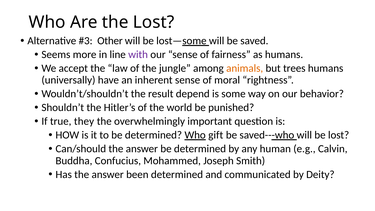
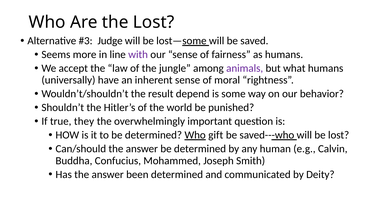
Other: Other -> Judge (110, 41)
animals colour: orange -> purple (245, 68)
trees: trees -> what (294, 68)
